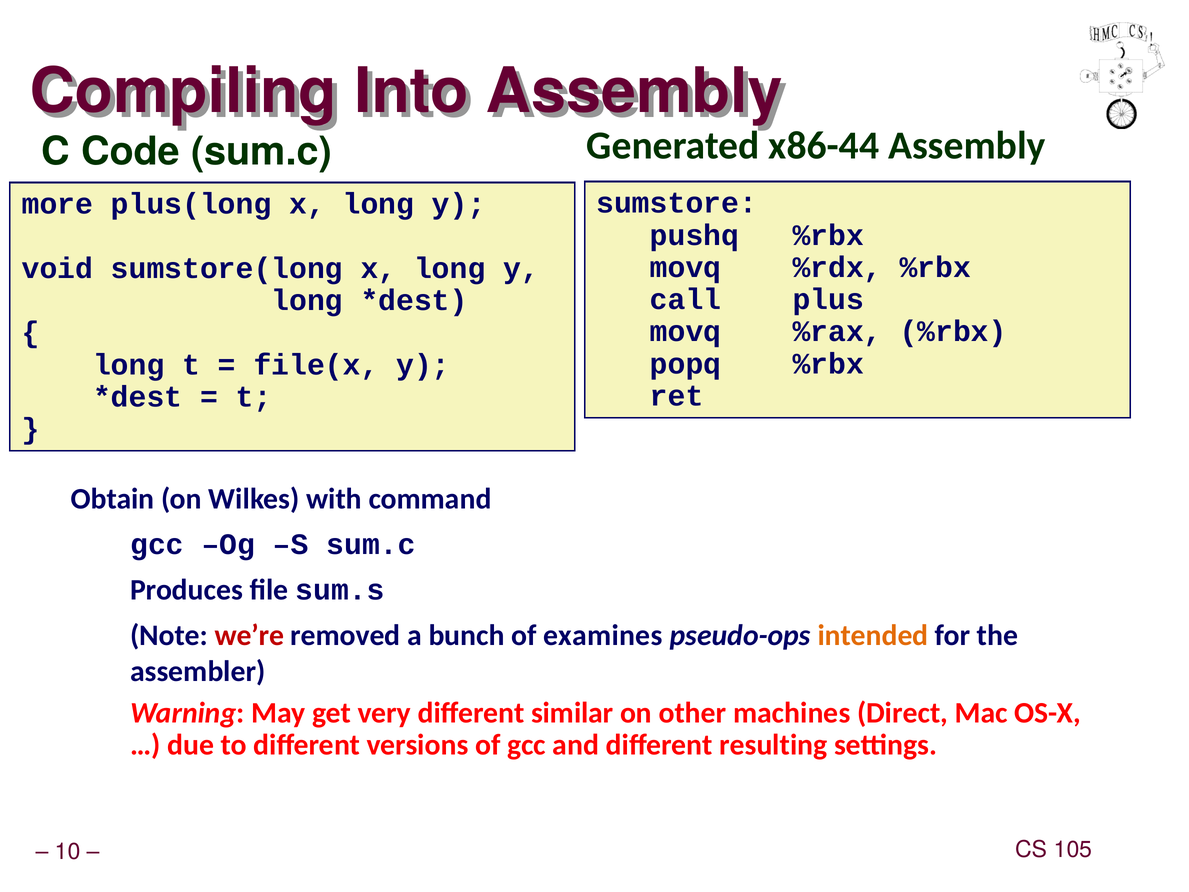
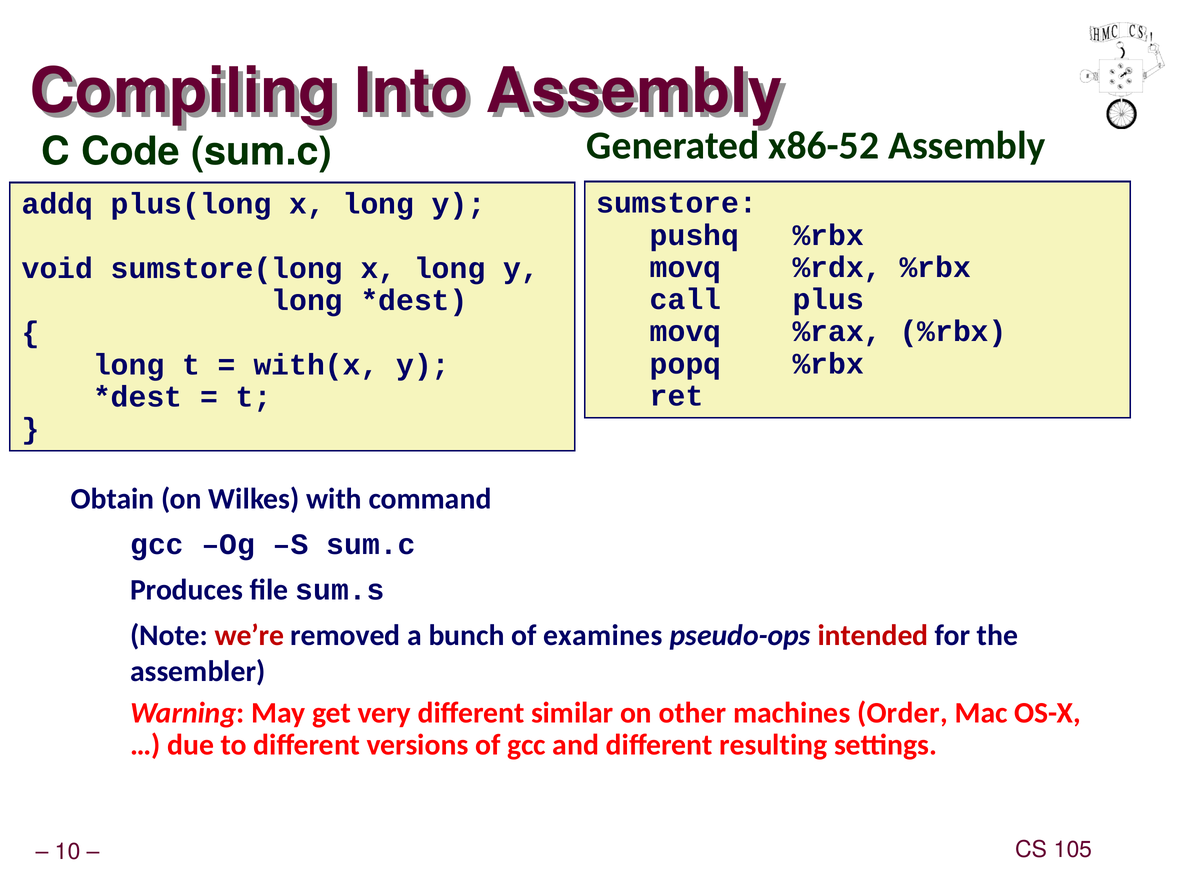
x86-44: x86-44 -> x86-52 (824, 146)
more: more -> addq (57, 204)
file(x: file(x -> with(x (316, 365)
intended colour: orange -> red (873, 635)
Direct: Direct -> Order (902, 713)
